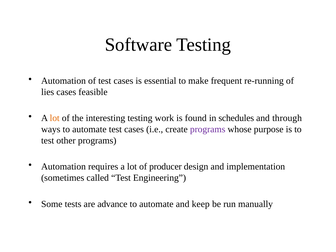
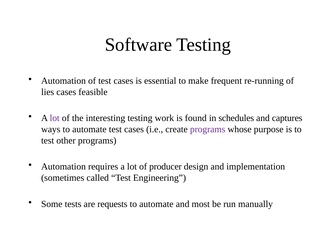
lot colour: orange -> purple (55, 118)
through: through -> captures (287, 118)
advance: advance -> requests (112, 204)
keep: keep -> most (201, 204)
